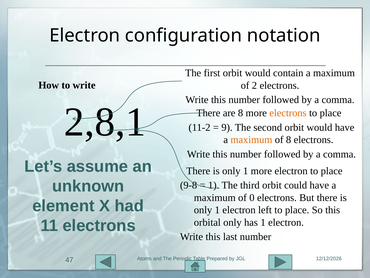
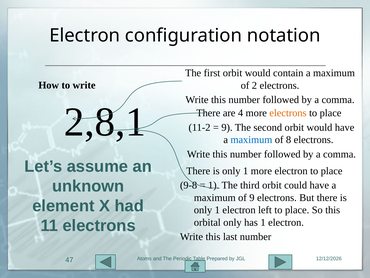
are 8: 8 -> 4 (241, 113)
maximum colour: orange -> blue (251, 140)
of 0: 0 -> 9 (252, 197)
